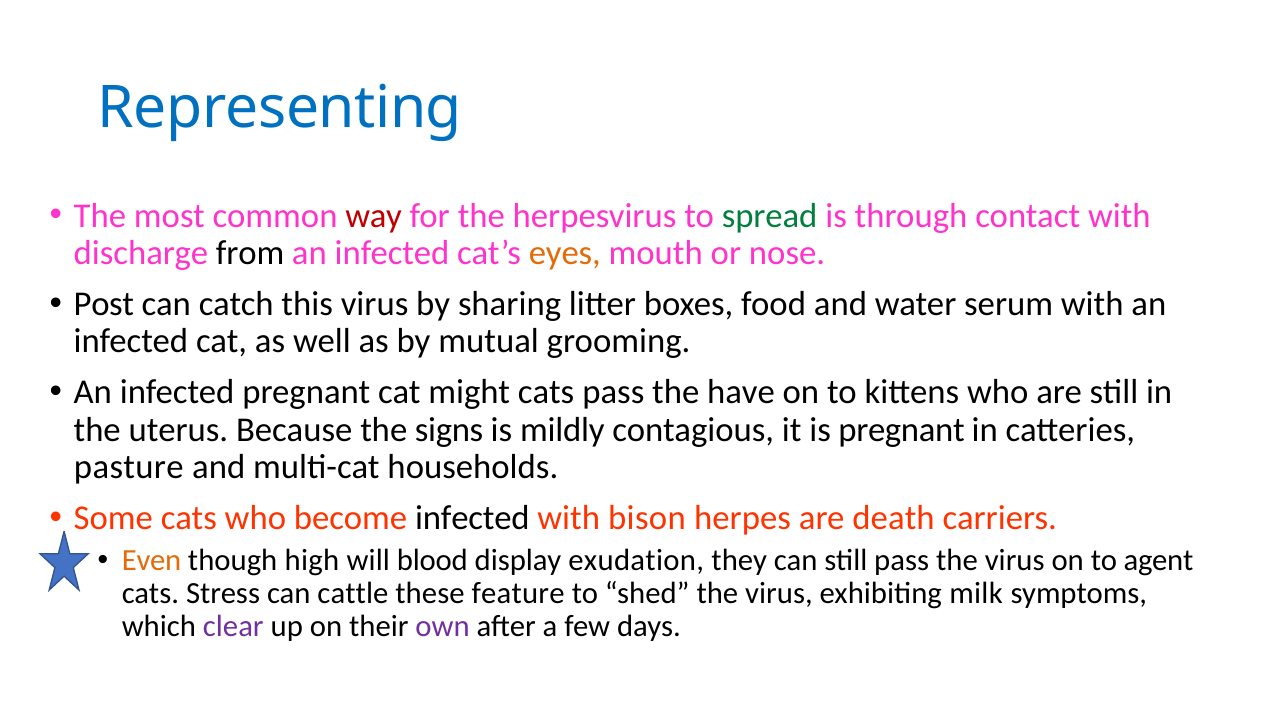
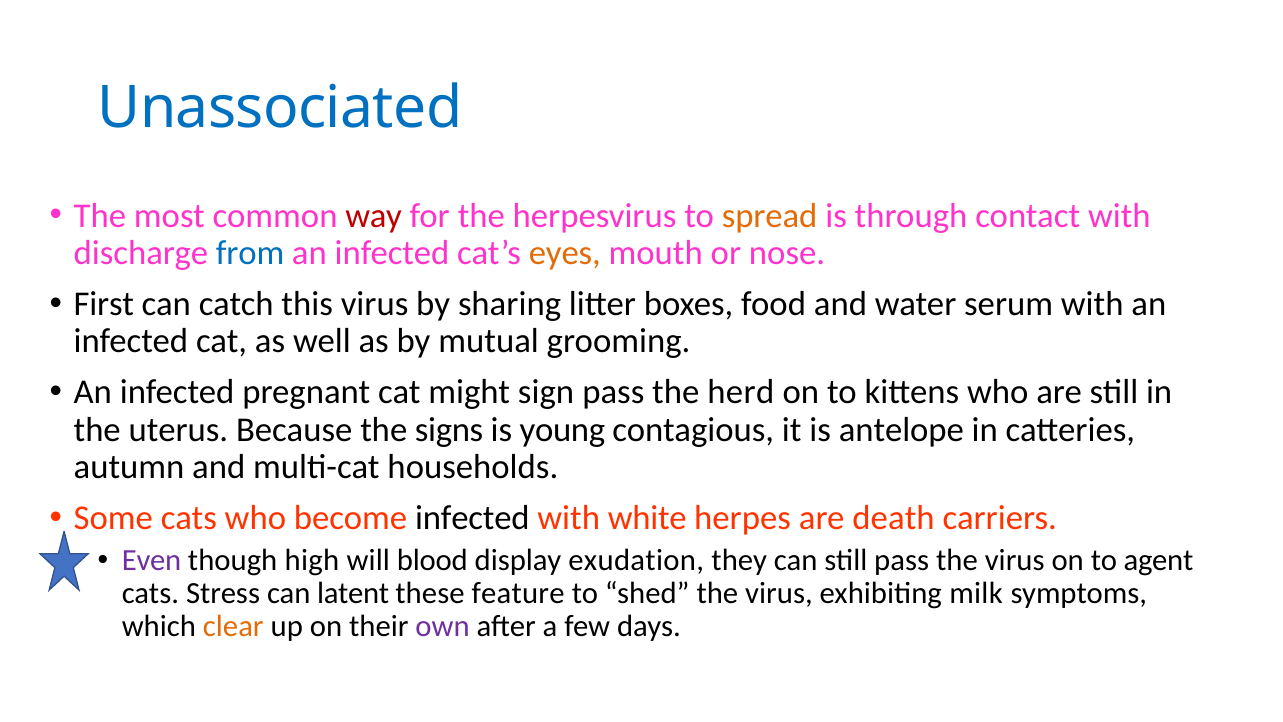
Representing: Representing -> Unassociated (280, 108)
spread colour: green -> orange (770, 215)
from colour: black -> blue (250, 253)
Post: Post -> First (104, 304)
might cats: cats -> sign (546, 392)
have: have -> herd (741, 392)
mildly: mildly -> young (562, 430)
is pregnant: pregnant -> antelope (901, 430)
pasture: pasture -> autumn (129, 467)
bison: bison -> white (647, 518)
Even colour: orange -> purple (152, 560)
cattle: cattle -> latent (353, 593)
clear colour: purple -> orange (233, 627)
